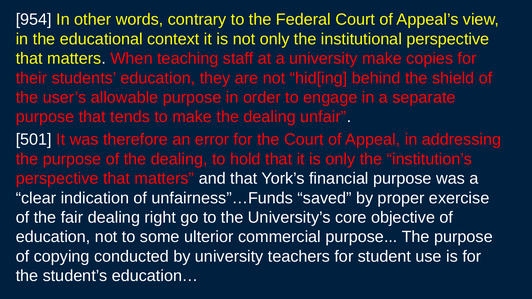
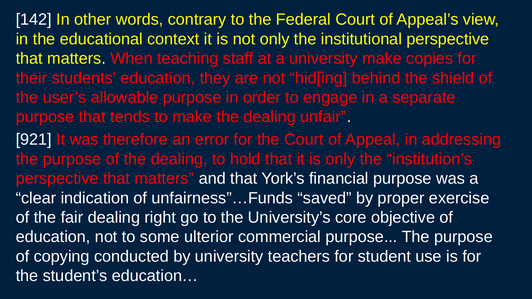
954: 954 -> 142 (34, 20)
501: 501 -> 921 (34, 140)
